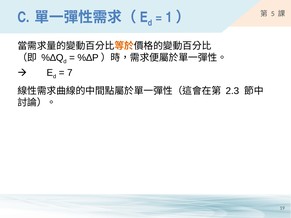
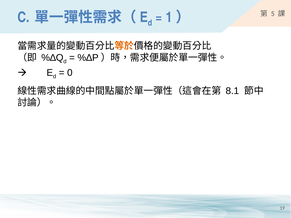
7: 7 -> 0 (70, 73)
2.3: 2.3 -> 8.1 (232, 91)
